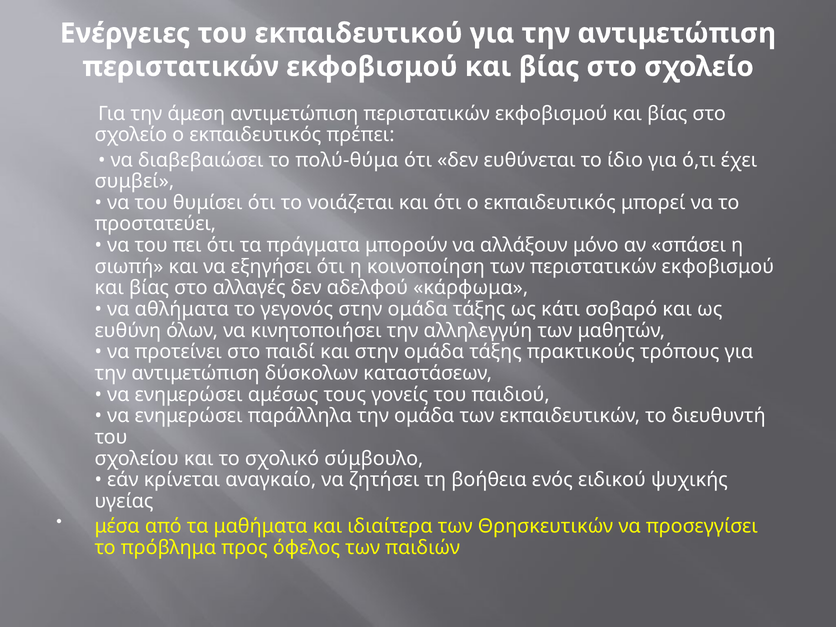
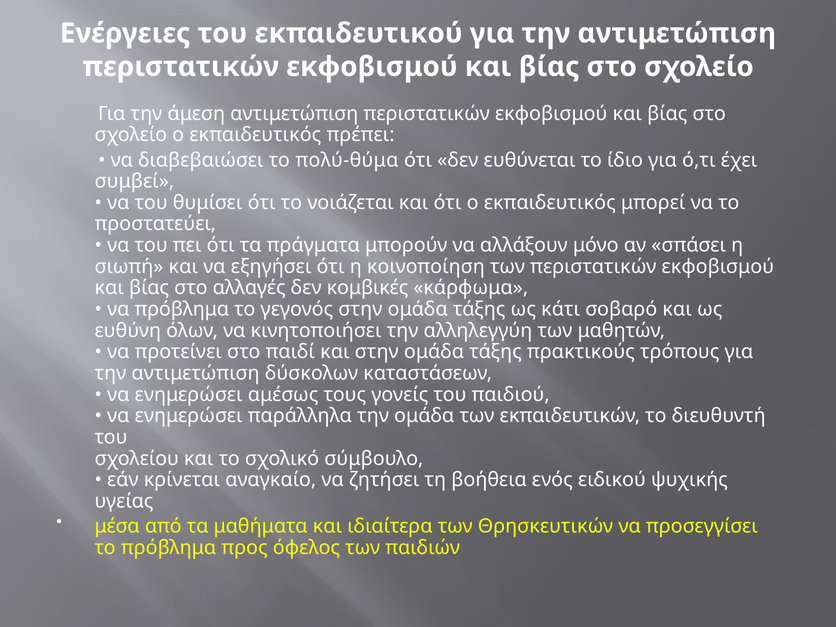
αδελφού: αδελφού -> κομβικές (368, 288)
να αθλήματα: αθλήματα -> πρόβλημα (182, 309)
